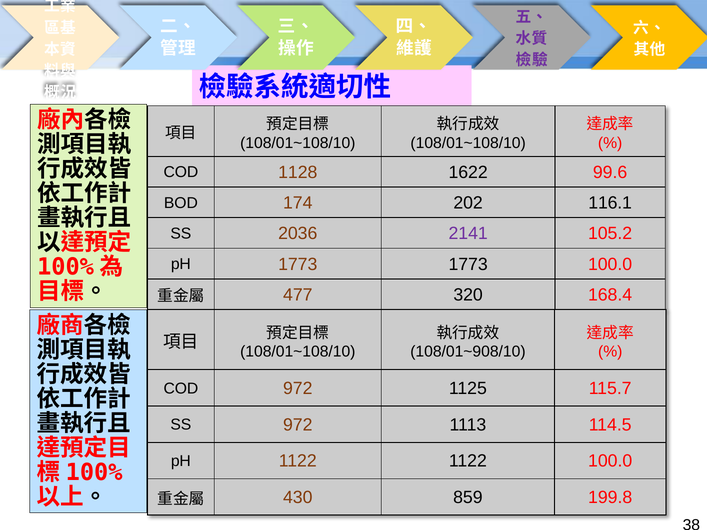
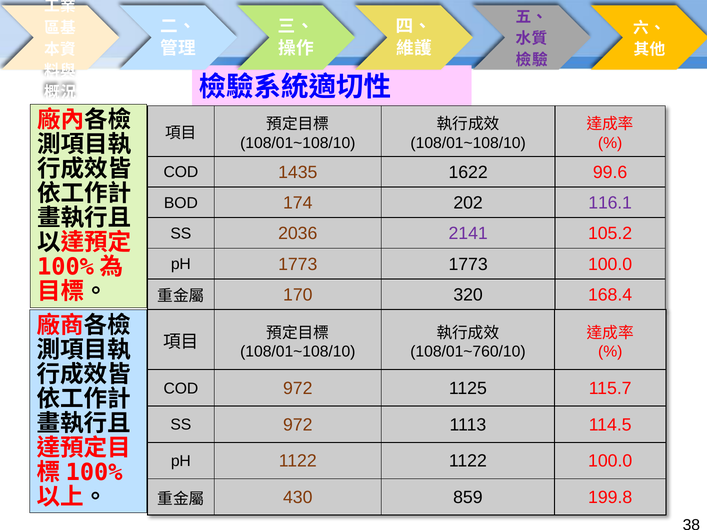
1128: 1128 -> 1435 (298, 172)
116.1 colour: black -> purple (610, 203)
477: 477 -> 170 (298, 295)
108/01~908/10: 108/01~908/10 -> 108/01~760/10 (468, 352)
